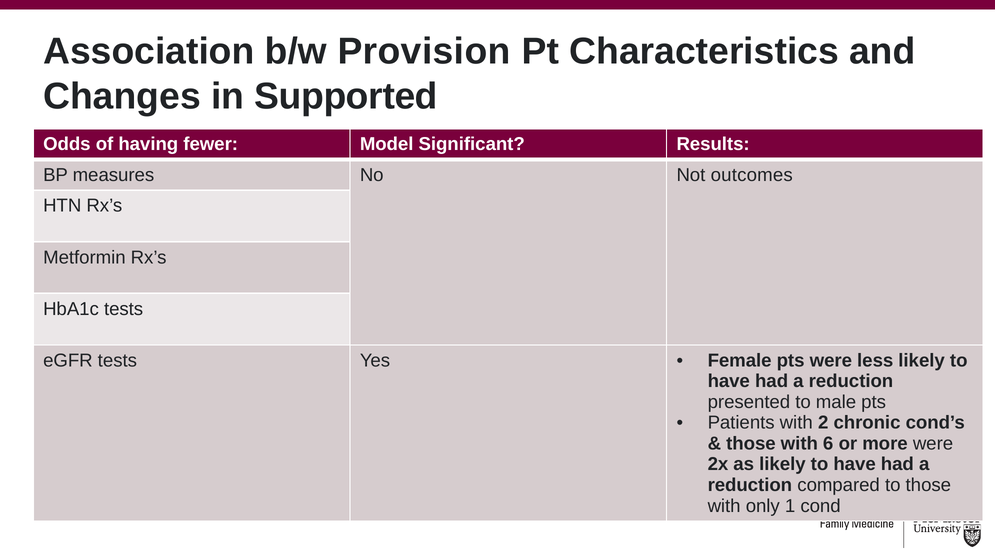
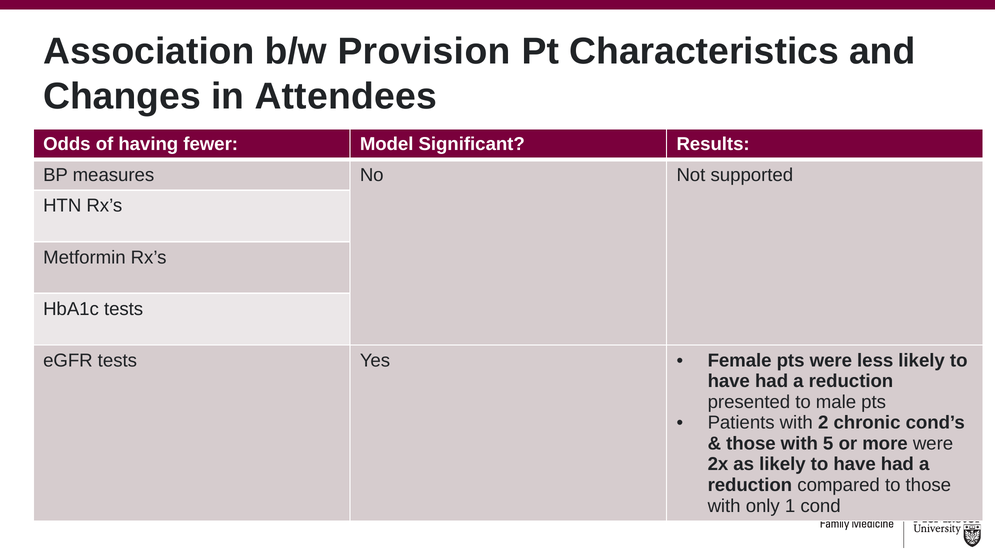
Supported: Supported -> Attendees (346, 96)
outcomes: outcomes -> supported (752, 175)
6: 6 -> 5 (828, 443)
